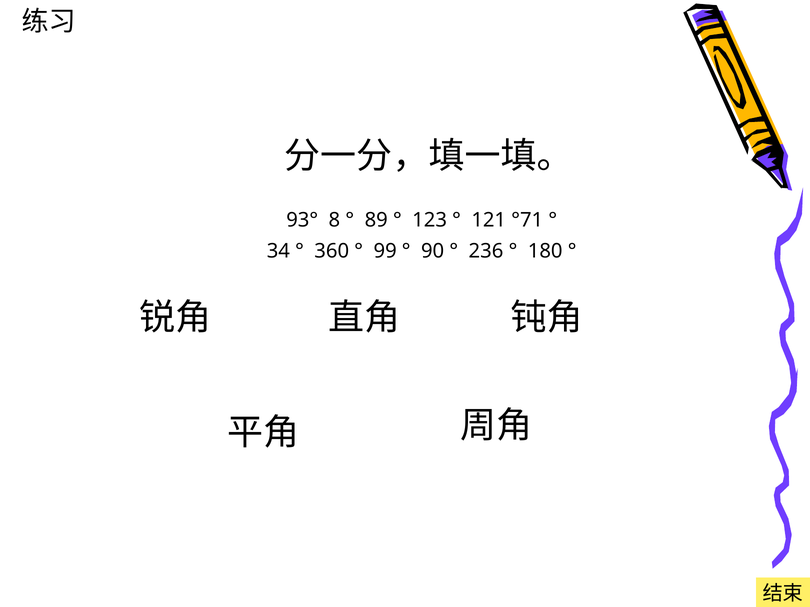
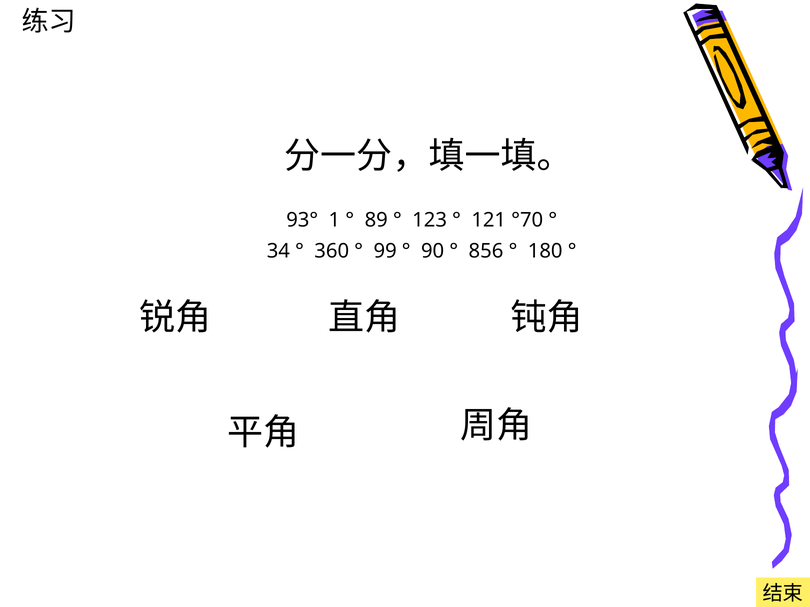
8: 8 -> 1 (334, 220)
°71: °71 -> °70 (527, 220)
236: 236 -> 856 (486, 251)
